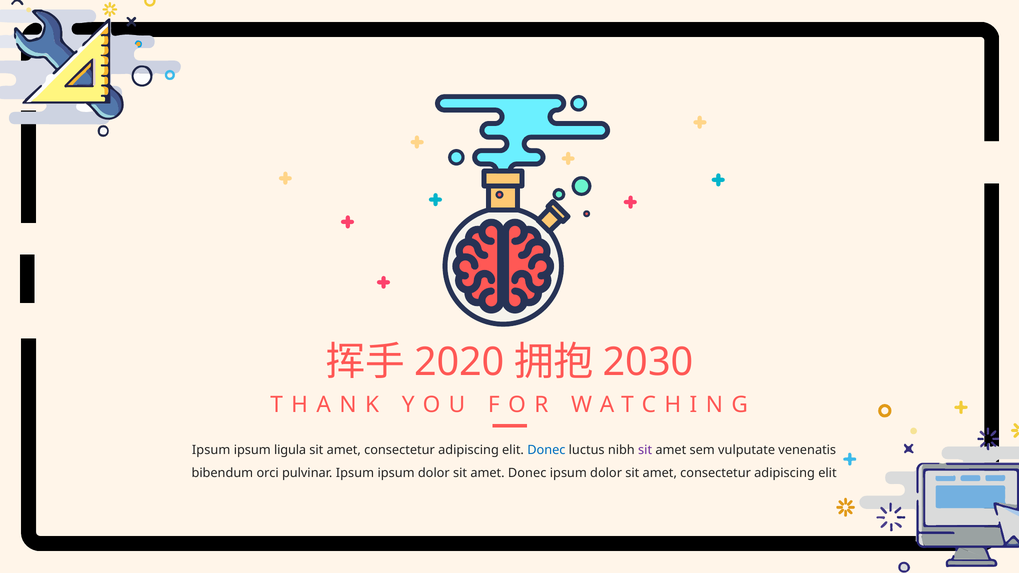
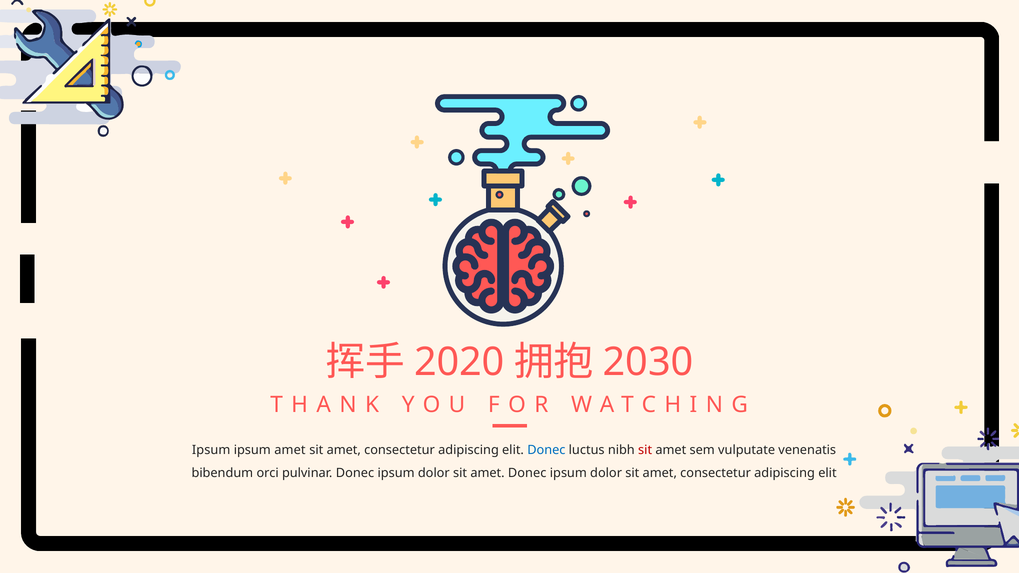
ipsum ligula: ligula -> amet (290, 450)
sit colour: purple -> red (645, 450)
pulvinar Ipsum: Ipsum -> Donec (355, 473)
